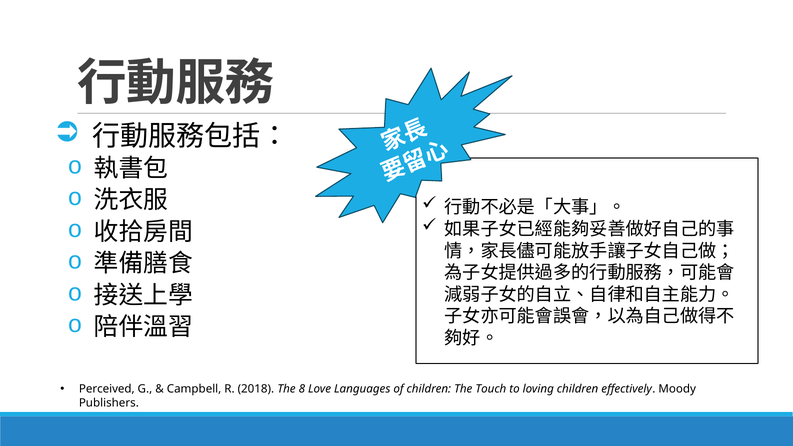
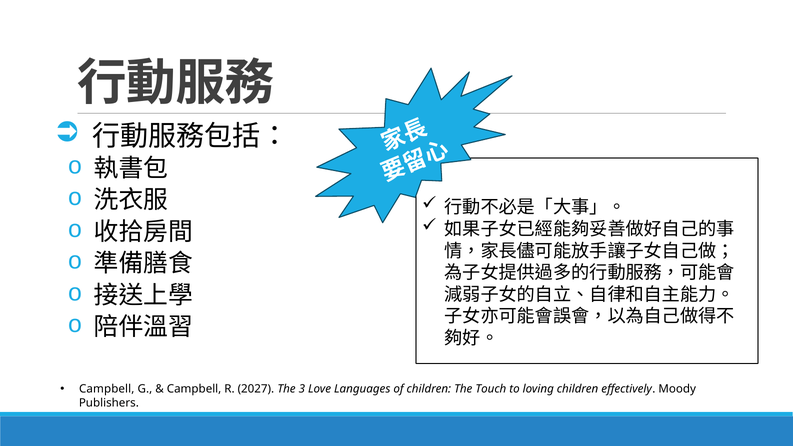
Perceived: Perceived -> Campbell (107, 389)
2018: 2018 -> 2027 (256, 389)
8: 8 -> 3 (302, 389)
